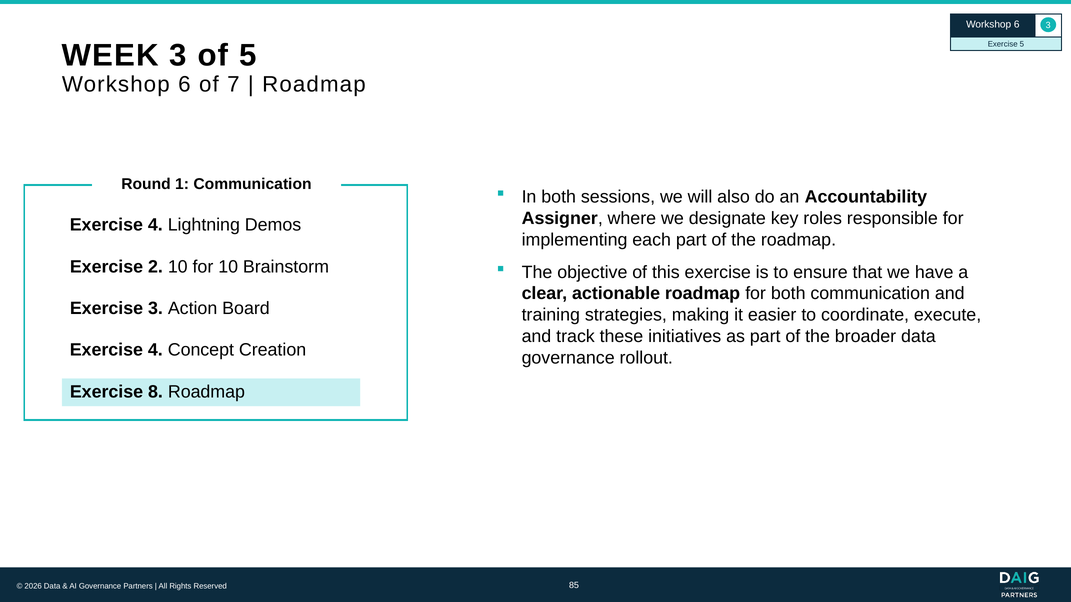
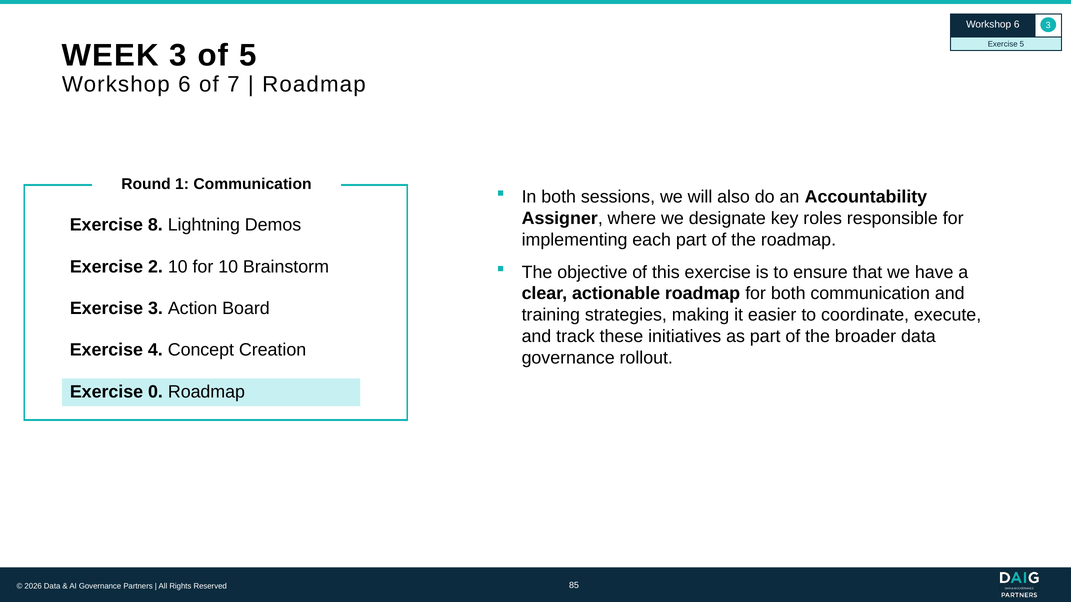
4: 4 -> 8 (155, 225)
8: 8 -> 0 (155, 392)
